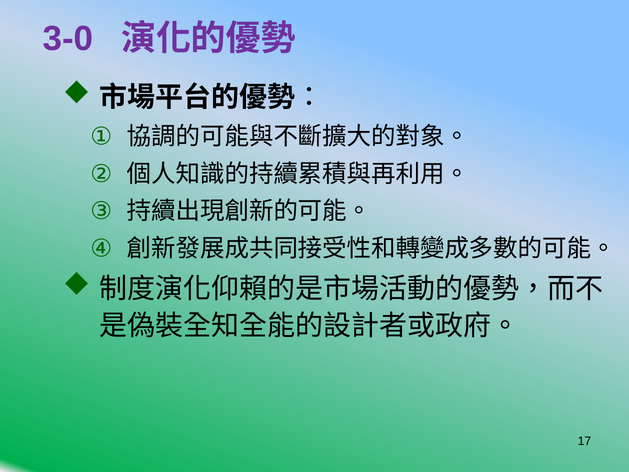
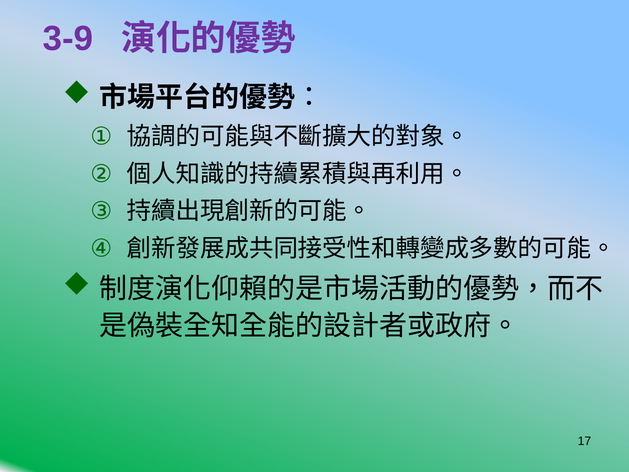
3-0: 3-0 -> 3-9 (68, 39)
